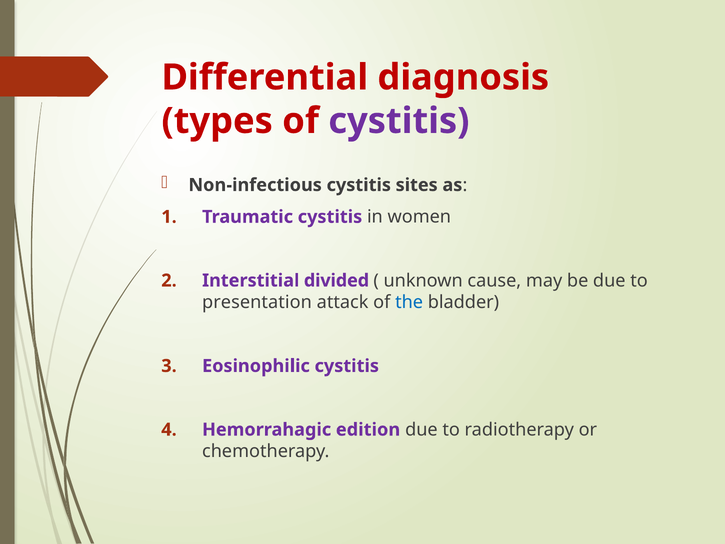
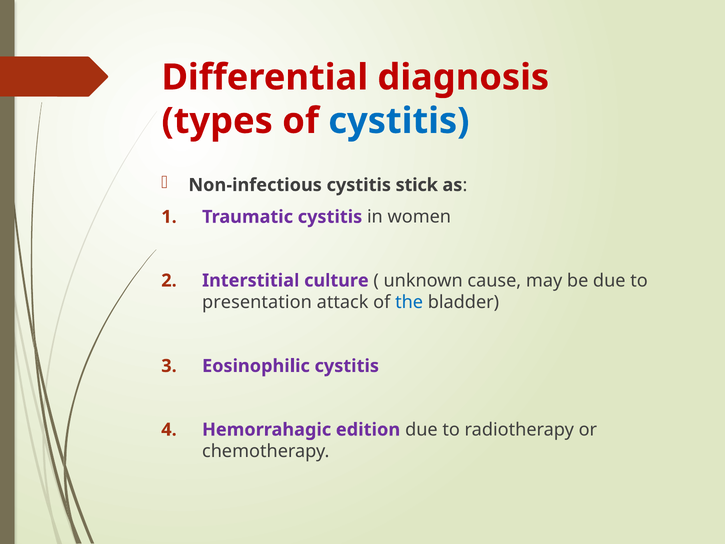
cystitis colour: purple -> blue (399, 121)
sites: sites -> stick (417, 185)
divided: divided -> culture (336, 280)
